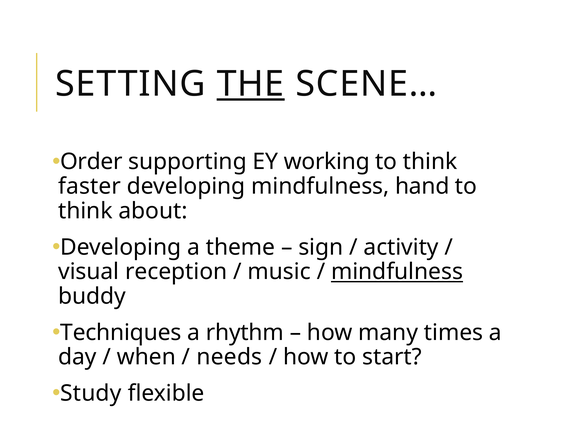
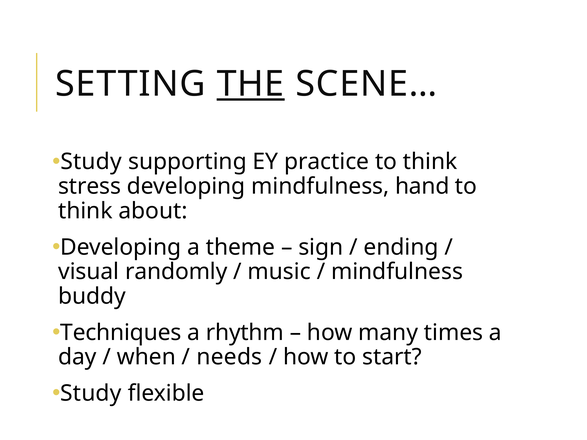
Order: Order -> Study (91, 162)
working: working -> practice (327, 162)
faster: faster -> stress (90, 187)
activity: activity -> ending (401, 247)
reception: reception -> randomly (176, 272)
mindfulness underline: present -> none (397, 272)
